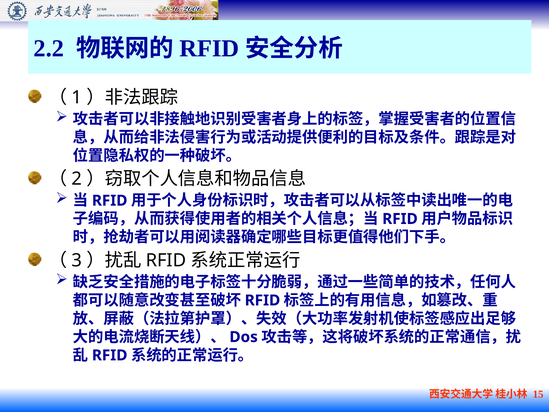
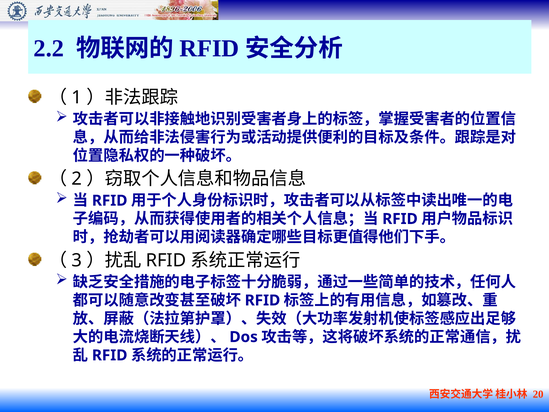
15: 15 -> 20 (538, 394)
